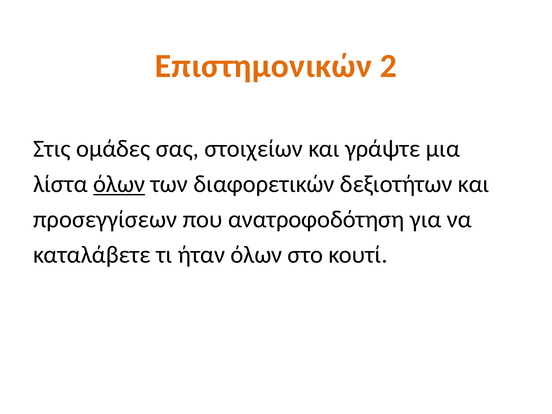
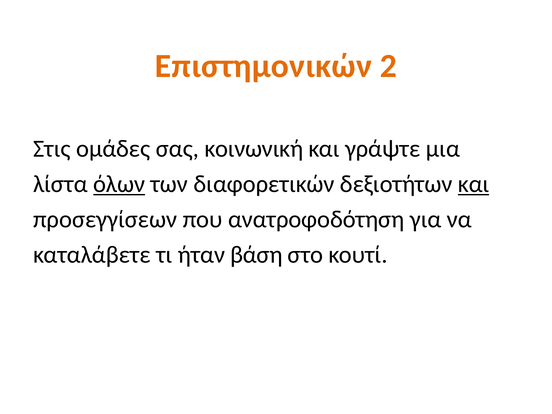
στοιχείων: στοιχείων -> κοινωνική (254, 149)
και underline: none -> present (474, 184)
ήταν όλων: όλων -> βάση (256, 255)
